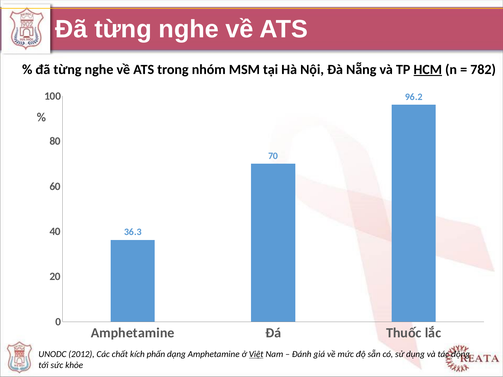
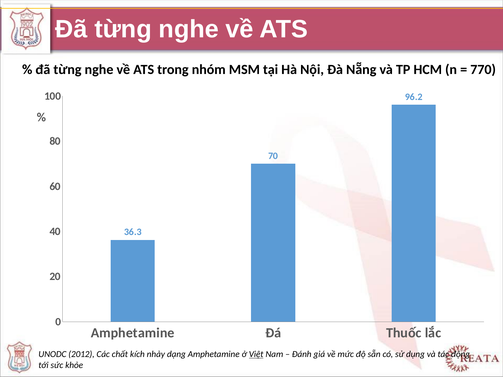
HCM underline: present -> none (428, 69)
782: 782 -> 770 (483, 69)
phấn: phấn -> nhảy (156, 355)
